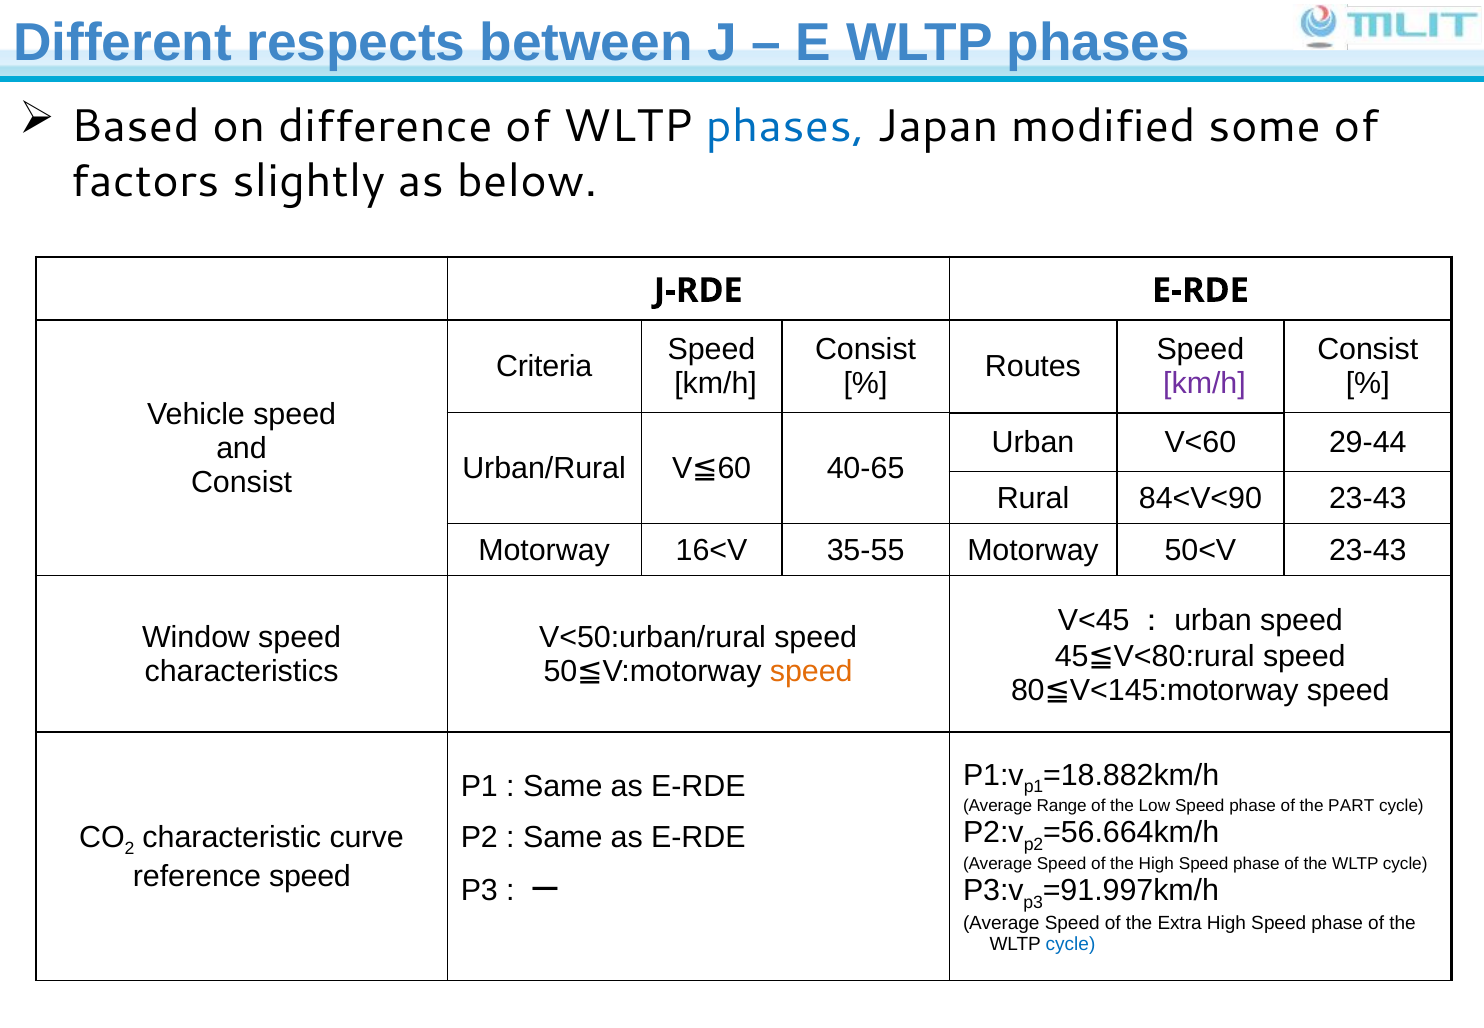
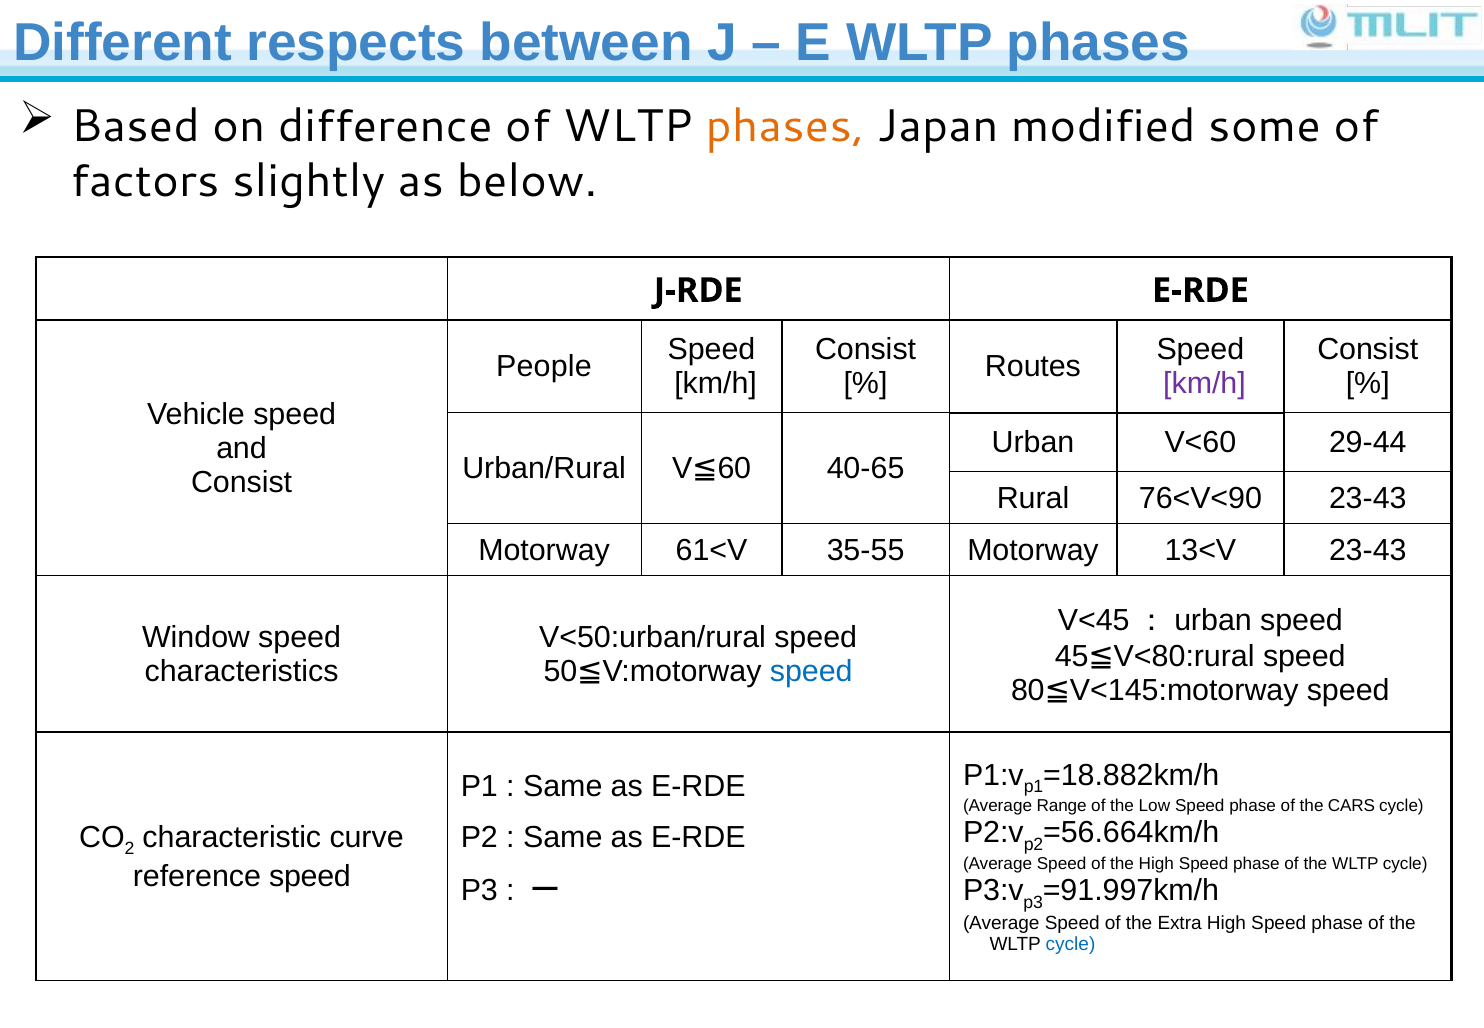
phases colour: blue -> orange (785, 126)
Criteria: Criteria -> People (544, 367)
84<V<90: 84<V<90 -> 76<V<90 (1200, 498)
16<V: 16<V -> 61<V (712, 550)
50<V: 50<V -> 13<V (1200, 550)
speed colour: orange -> blue (811, 671)
PART: PART -> CARS (1351, 806)
